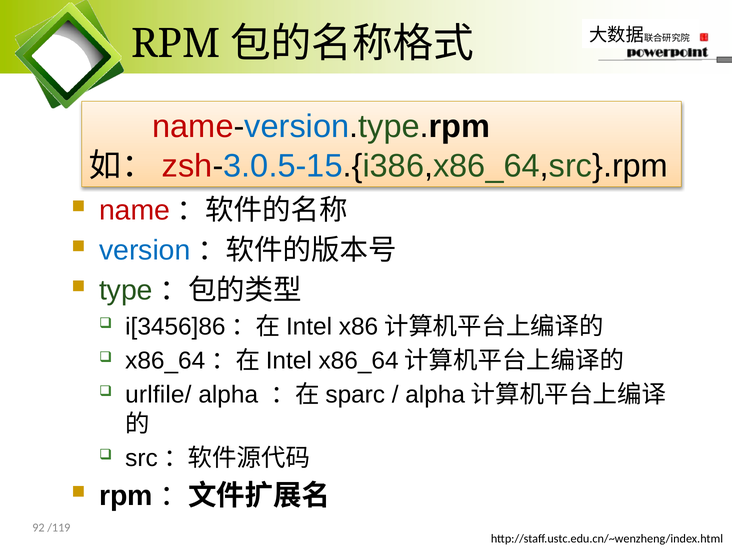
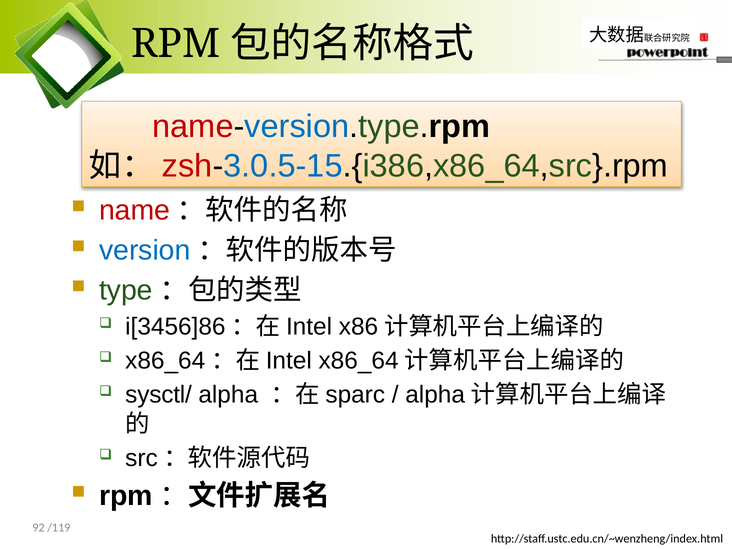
urlfile/: urlfile/ -> sysctl/ (159, 395)
